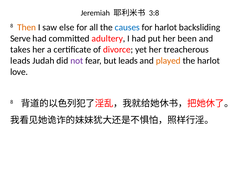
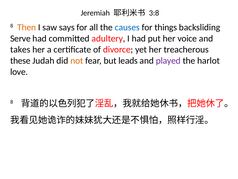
else: else -> says (67, 27)
for harlot: harlot -> things (166, 27)
been: been -> voice (187, 38)
leads: leads -> these (20, 61)
not colour: purple -> orange (77, 61)
played colour: orange -> purple (168, 61)
